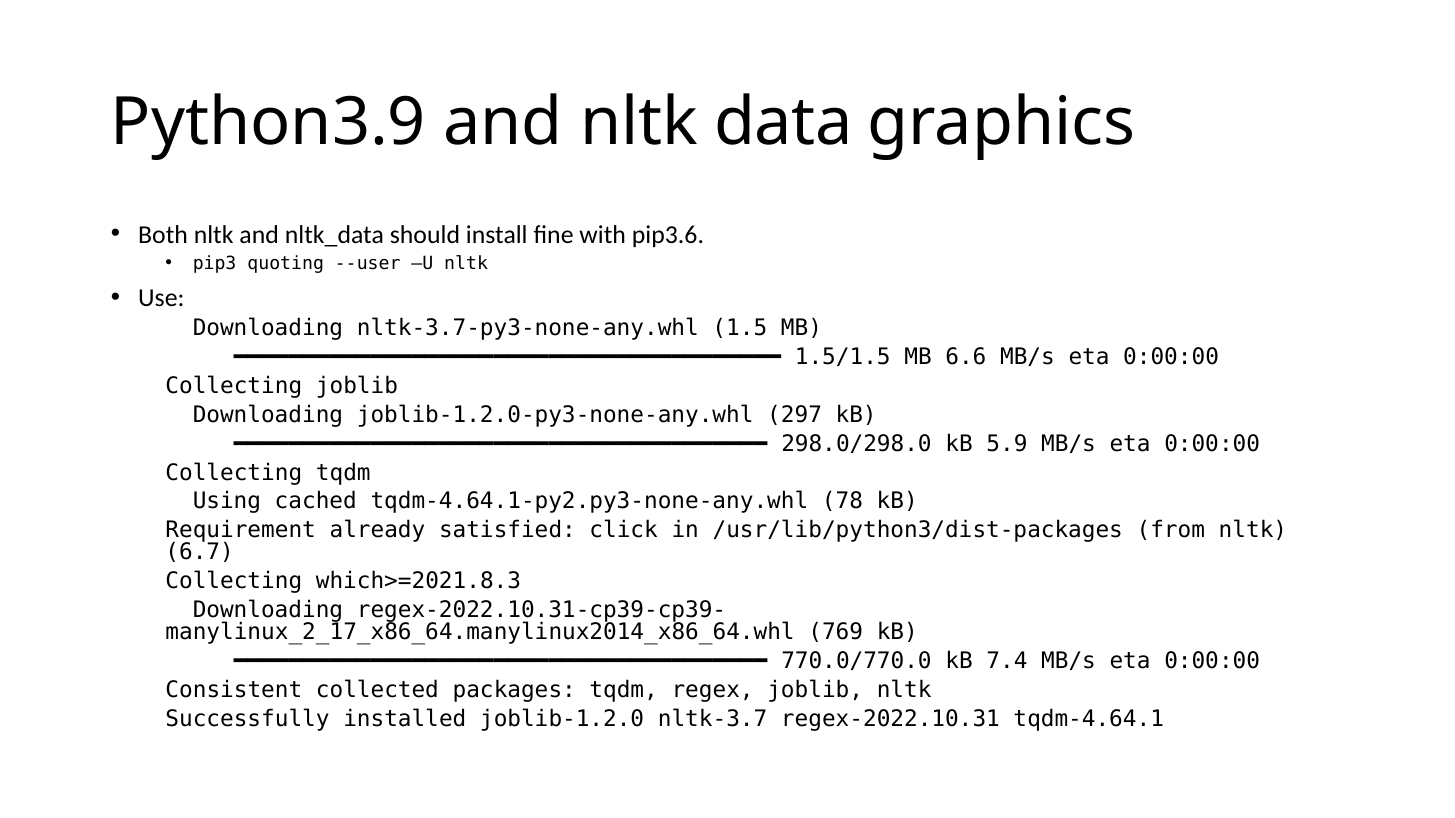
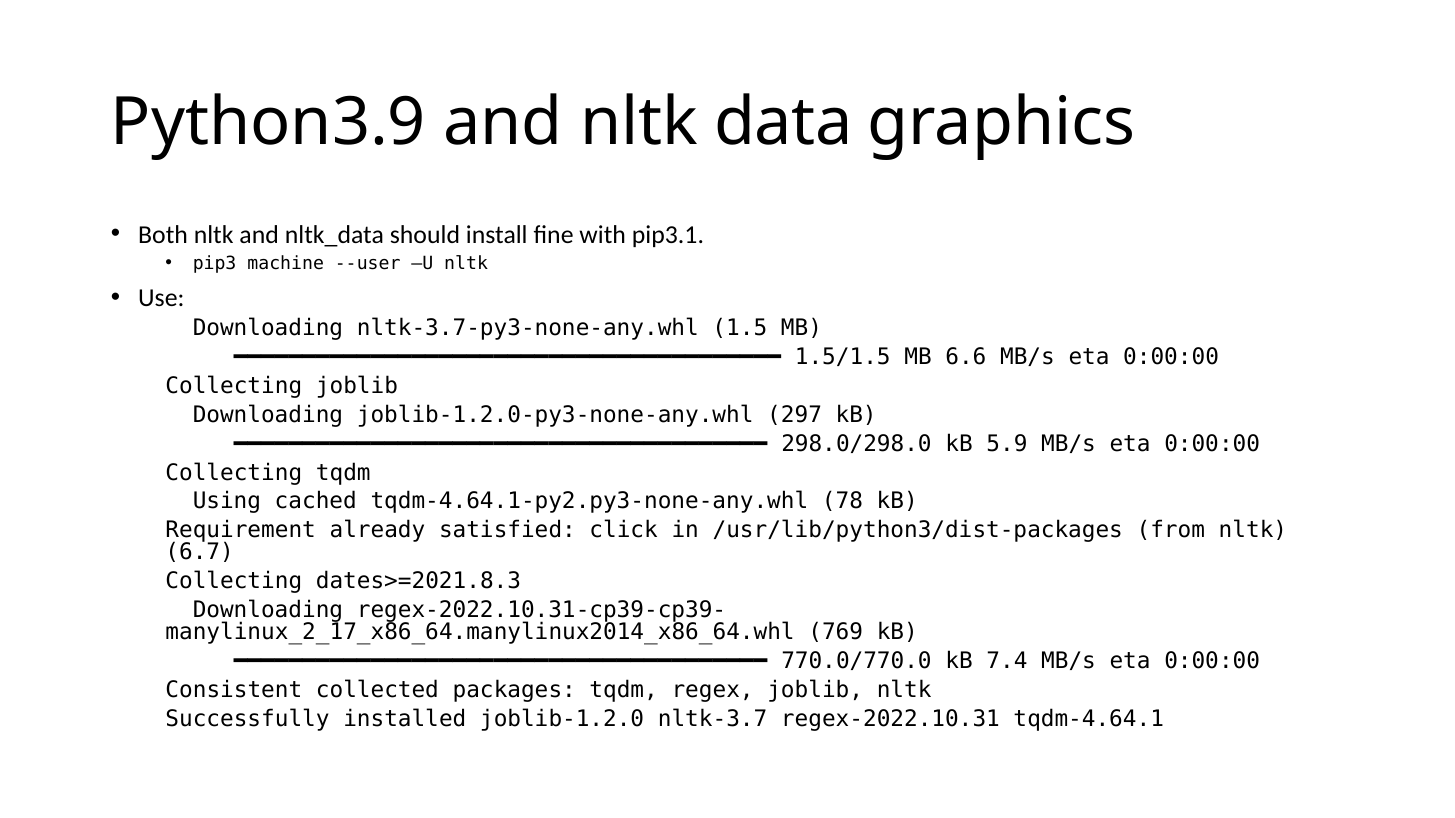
pip3.6: pip3.6 -> pip3.1 (668, 235)
quoting: quoting -> machine (286, 263)
which>=2021.8.3: which>=2021.8.3 -> dates>=2021.8.3 (418, 581)
